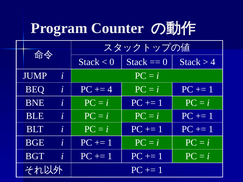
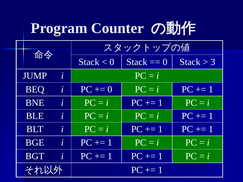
4: 4 -> 3 (213, 62)
4: 4 -> 0 (110, 89)
